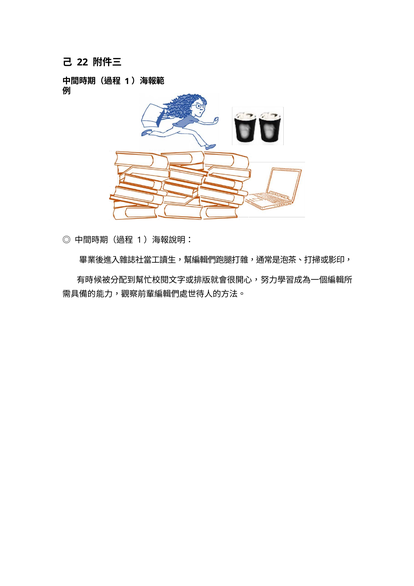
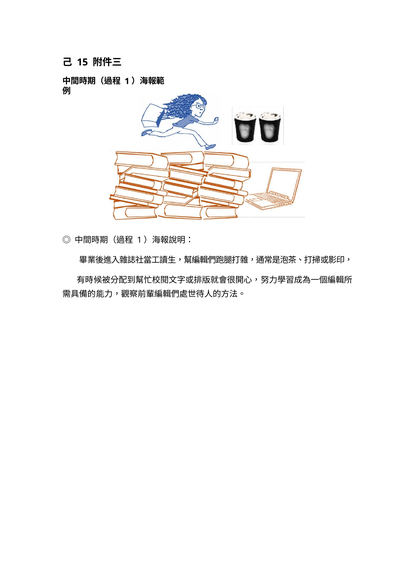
22: 22 -> 15 (82, 62)
